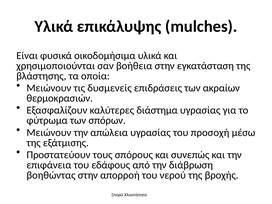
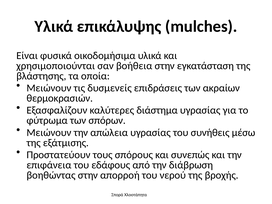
προσοχή: προσοχή -> συνήθεις (210, 133)
